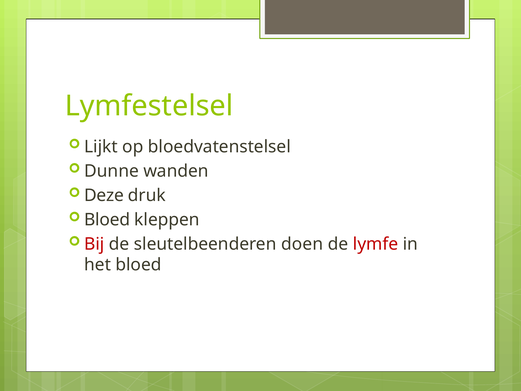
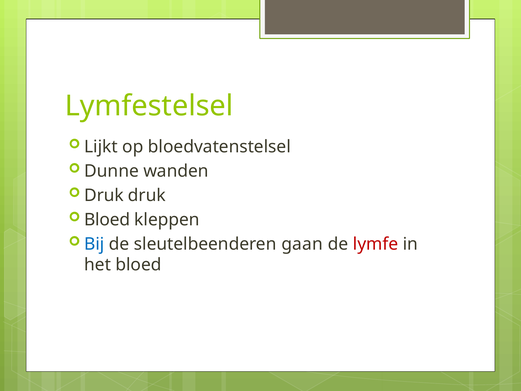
Deze: Deze -> Druk (104, 195)
Bij colour: red -> blue (94, 244)
doen: doen -> gaan (302, 244)
